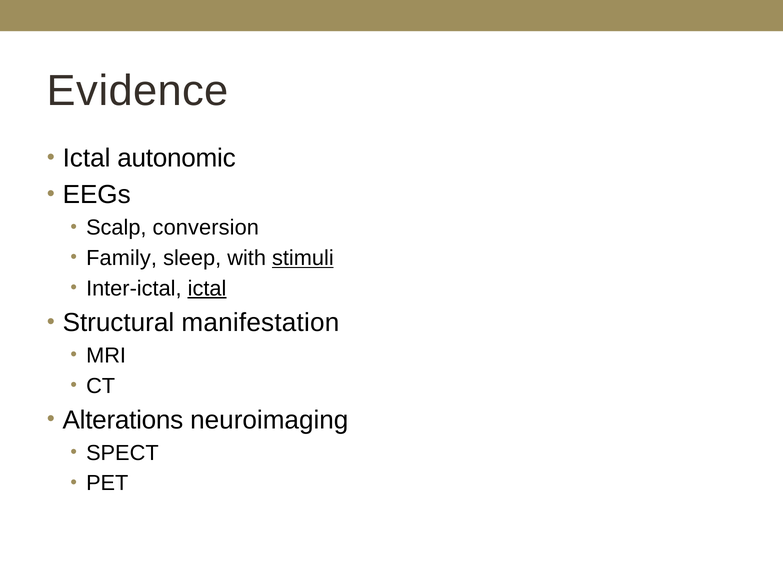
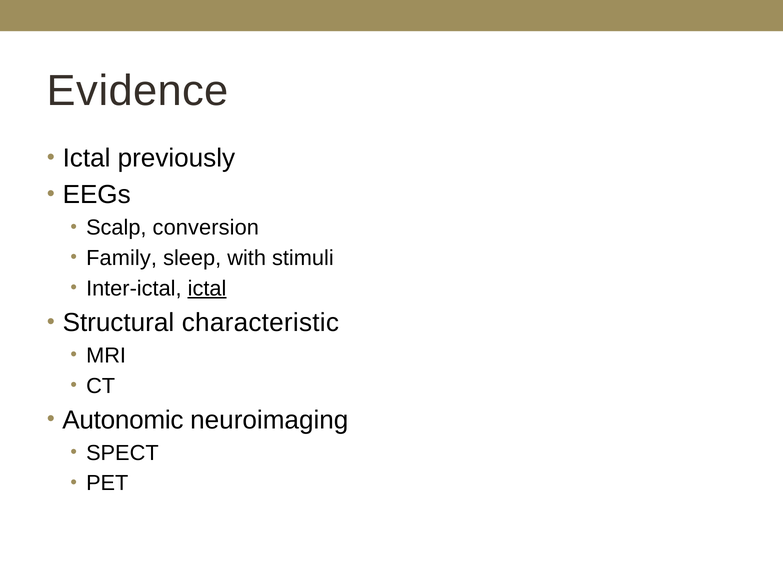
autonomic: autonomic -> previously (176, 158)
stimuli underline: present -> none (303, 258)
manifestation: manifestation -> characteristic (260, 323)
Alterations: Alterations -> Autonomic (123, 420)
